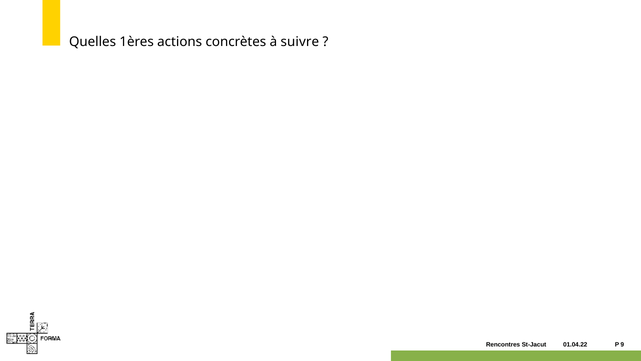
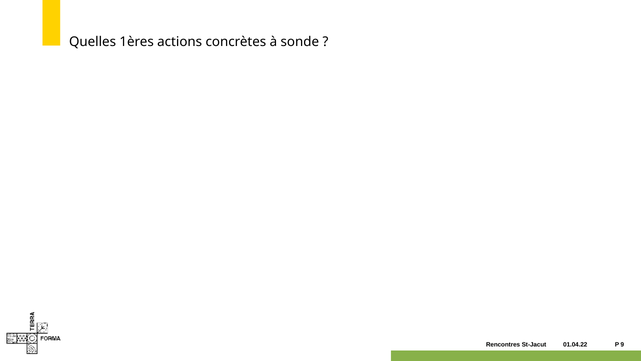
suivre: suivre -> sonde (300, 42)
